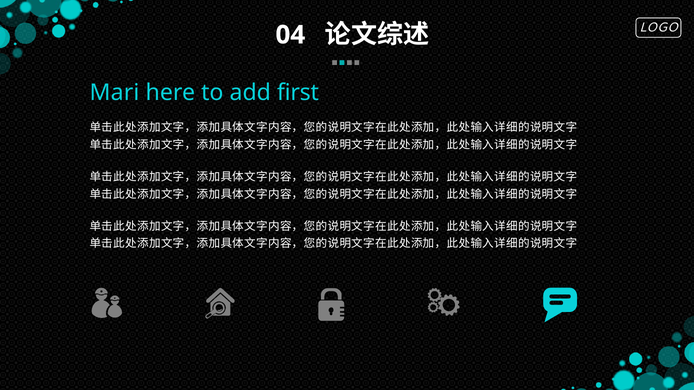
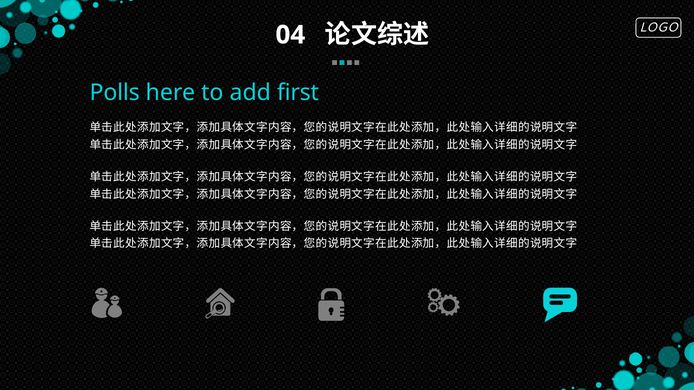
Mari: Mari -> Polls (115, 93)
